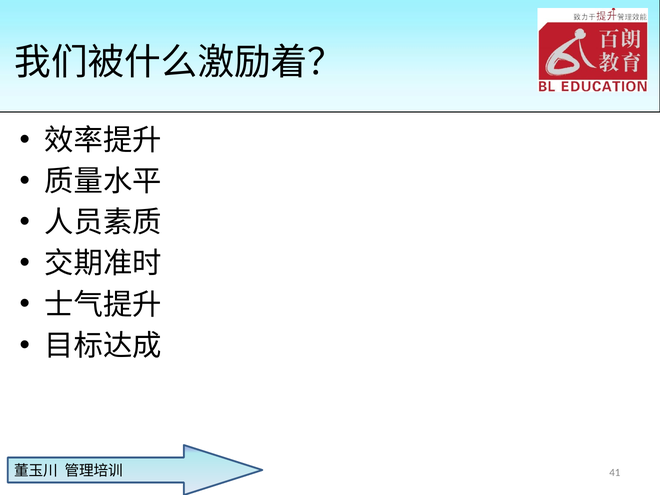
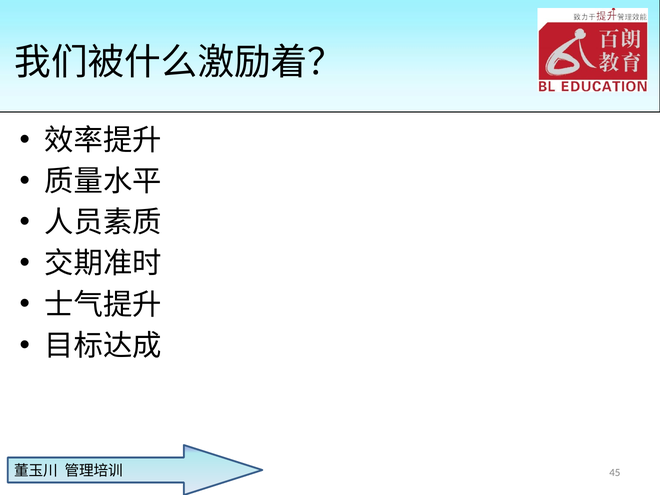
41: 41 -> 45 (615, 473)
